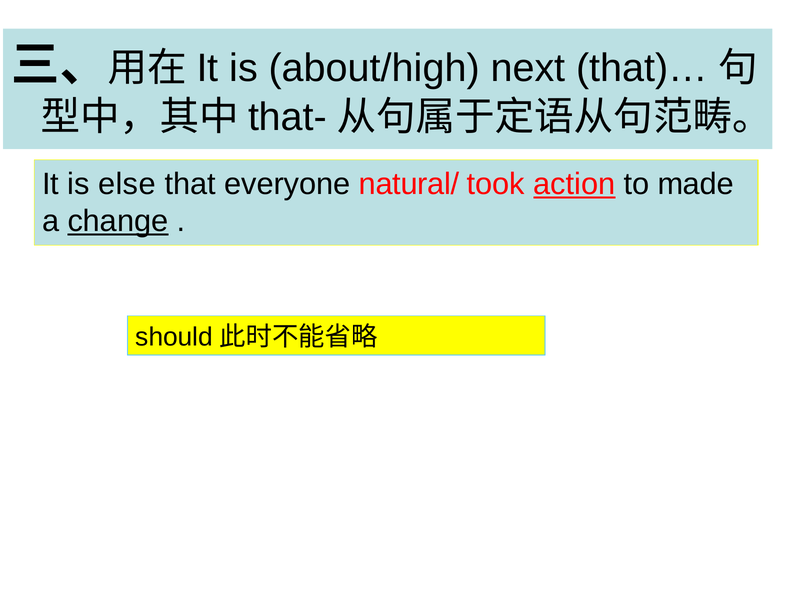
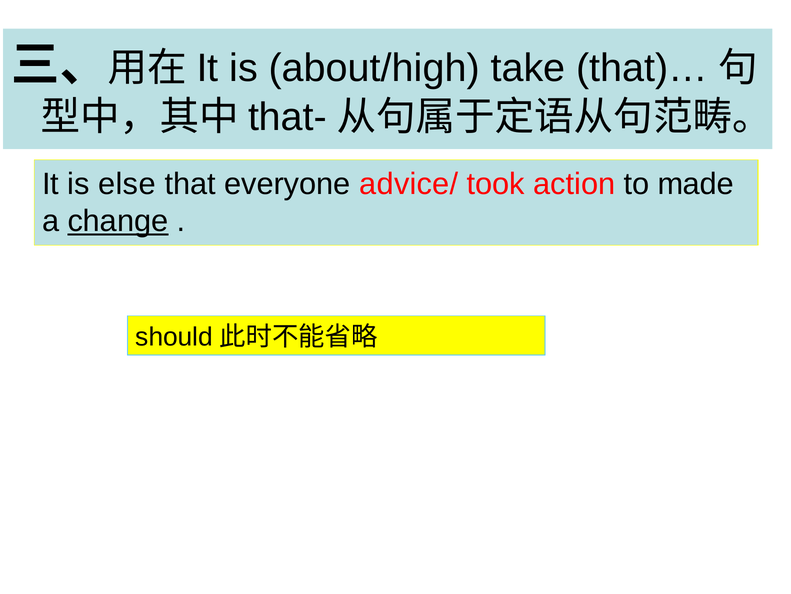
next: next -> take (528, 68)
natural/: natural/ -> advice/ (409, 184)
action underline: present -> none (574, 184)
